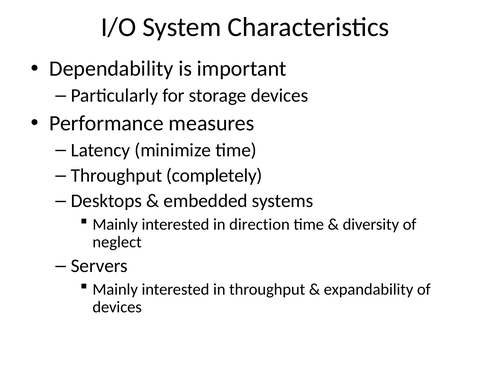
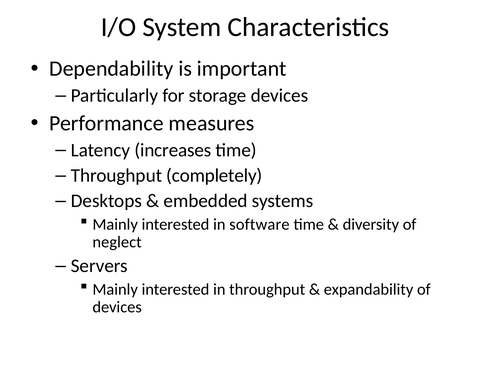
minimize: minimize -> increases (173, 150)
direction: direction -> software (259, 225)
